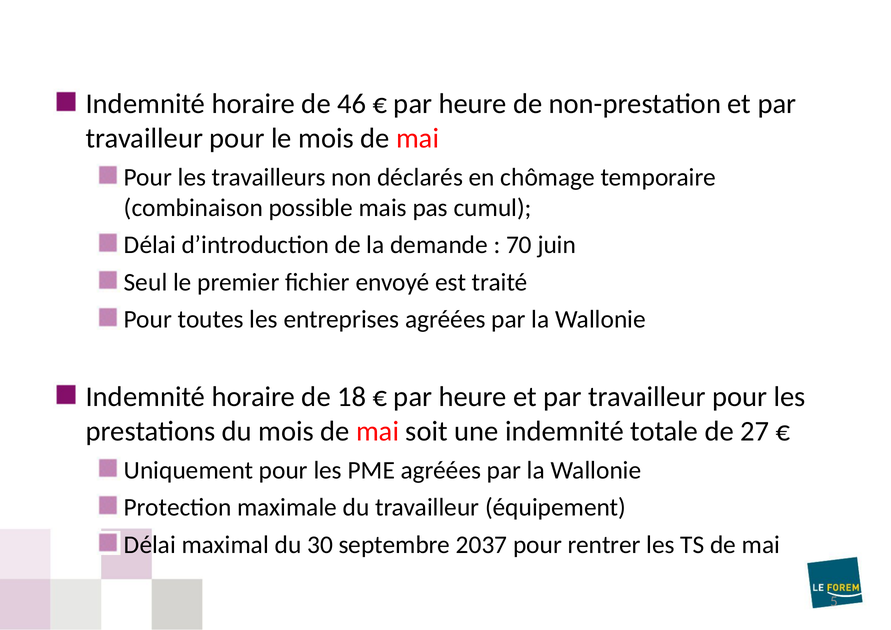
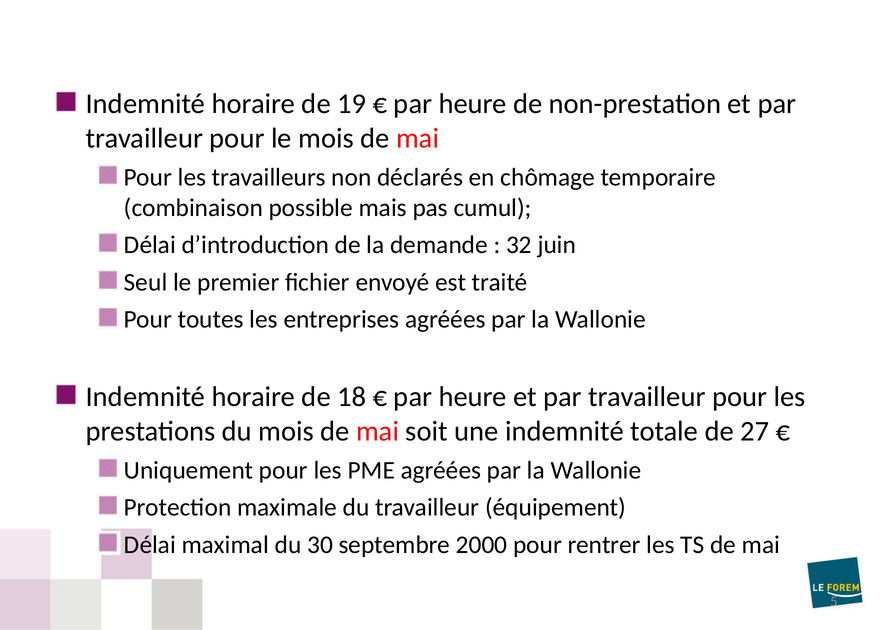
46: 46 -> 19 (352, 104)
70: 70 -> 32 (519, 245)
2037: 2037 -> 2000 (482, 545)
